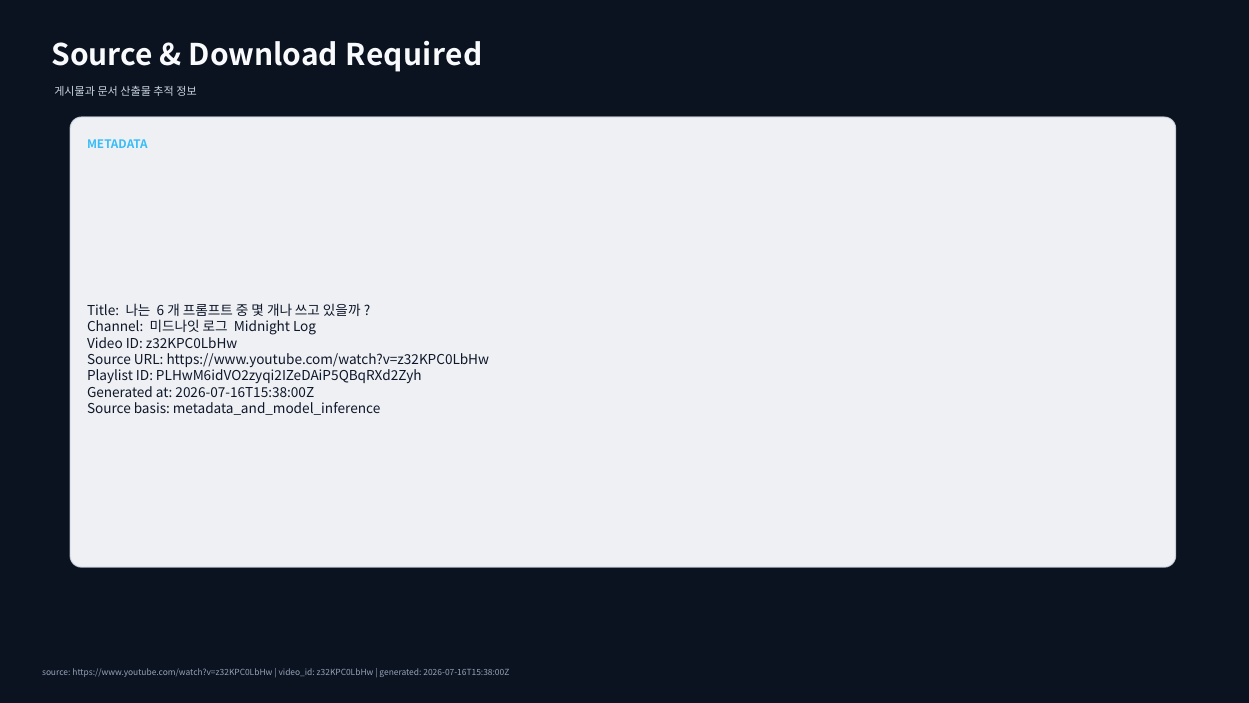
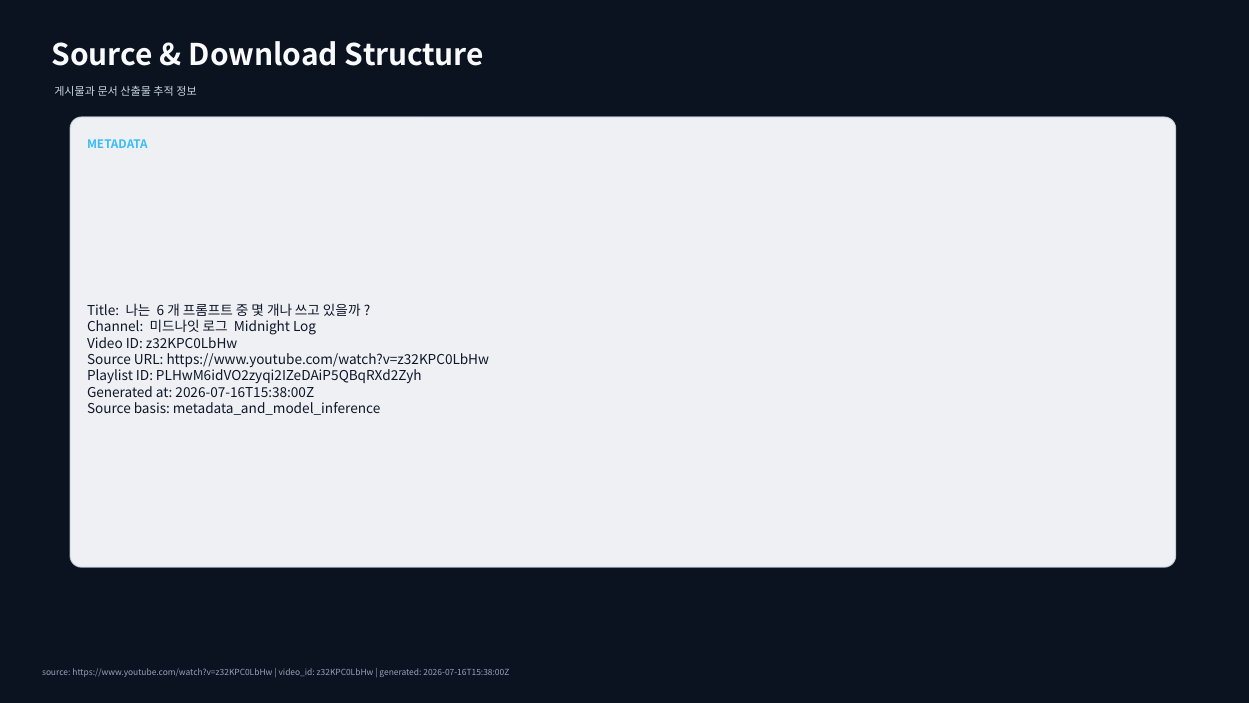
Required: Required -> Structure (414, 56)
